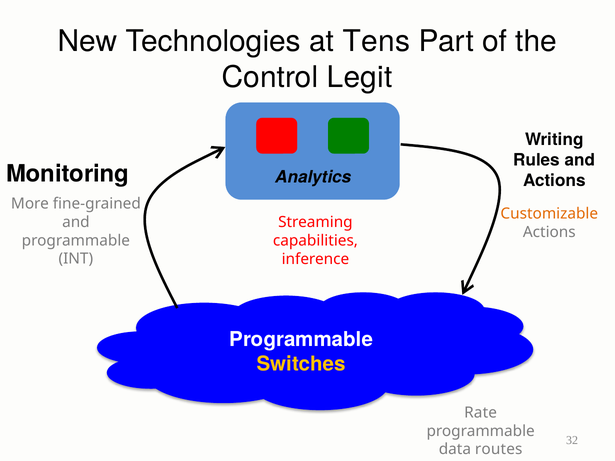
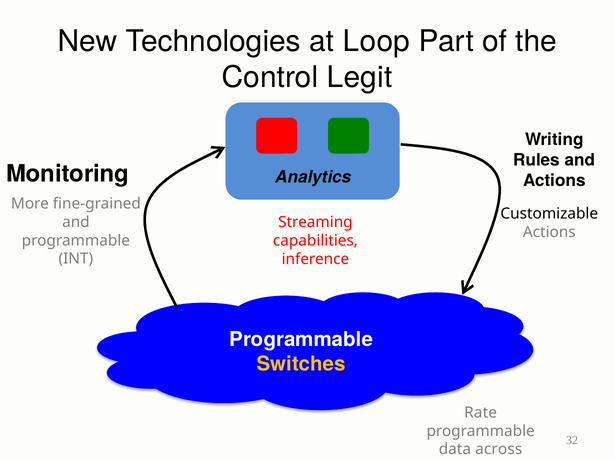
Tens: Tens -> Loop (376, 42)
Customizable colour: orange -> black (549, 214)
routes: routes -> across (499, 450)
